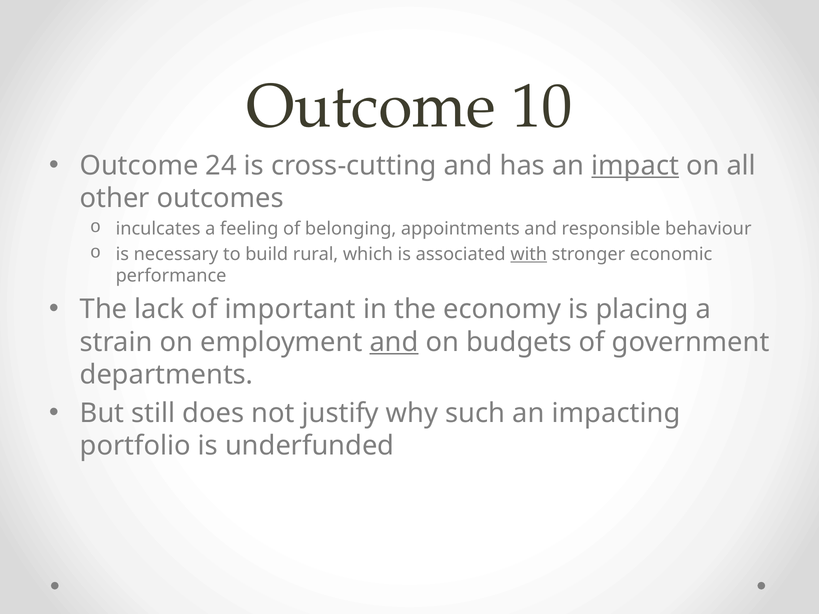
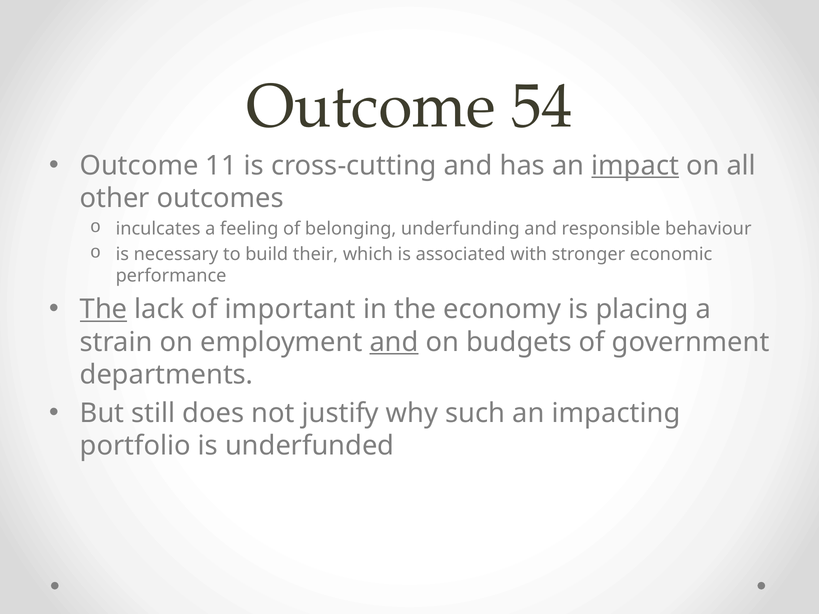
10: 10 -> 54 (542, 107)
24: 24 -> 11 (221, 166)
appointments: appointments -> underfunding (460, 229)
rural: rural -> their (315, 254)
with underline: present -> none (529, 254)
The underline: none -> present (104, 309)
